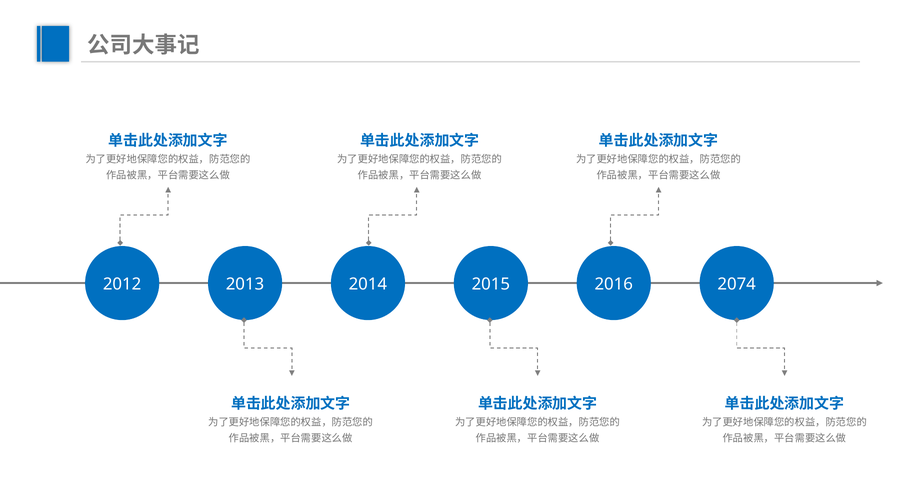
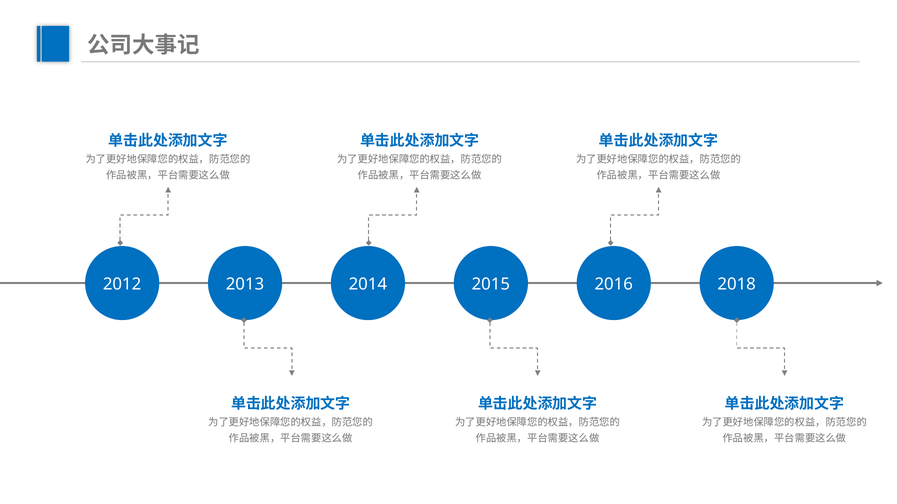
2074: 2074 -> 2018 (737, 285)
